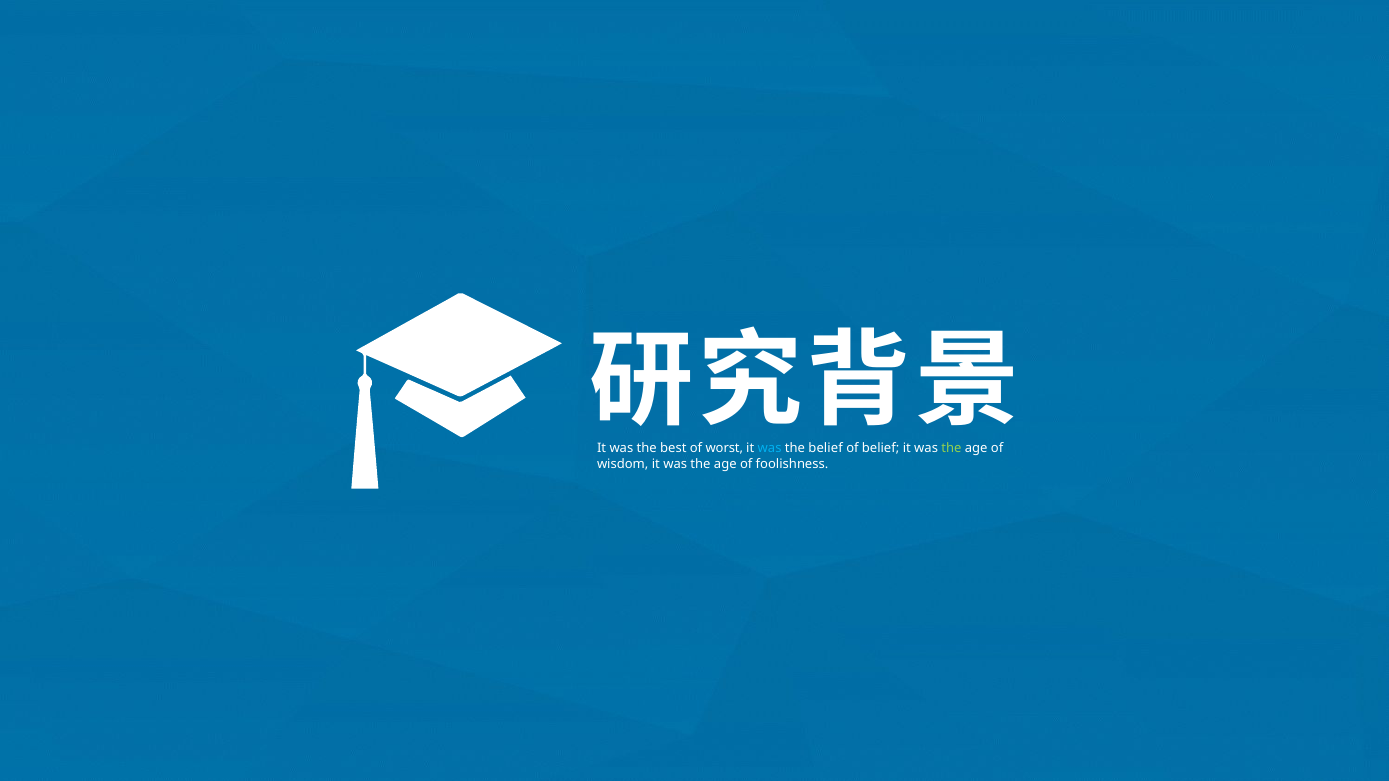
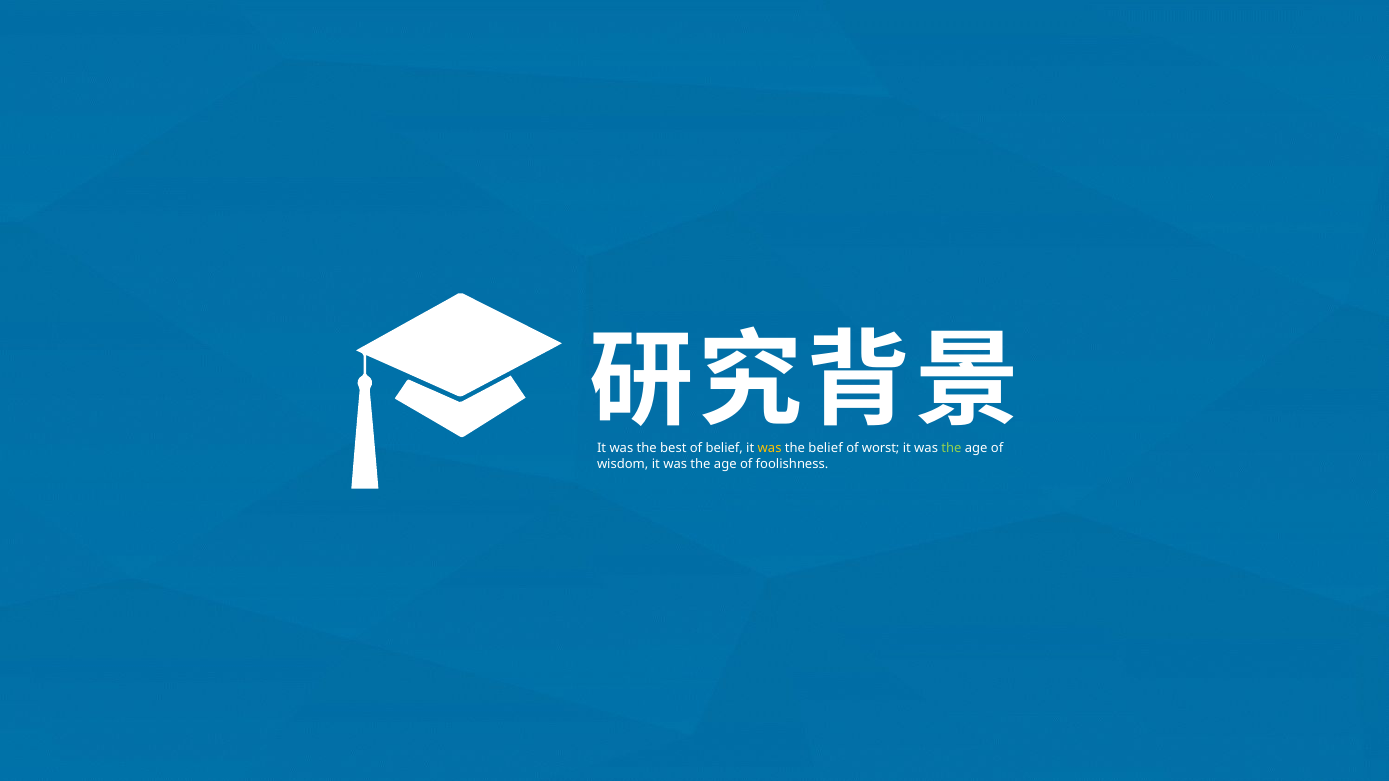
of worst: worst -> belief (724, 449)
was colour: light blue -> yellow (770, 449)
of belief: belief -> worst (881, 449)
